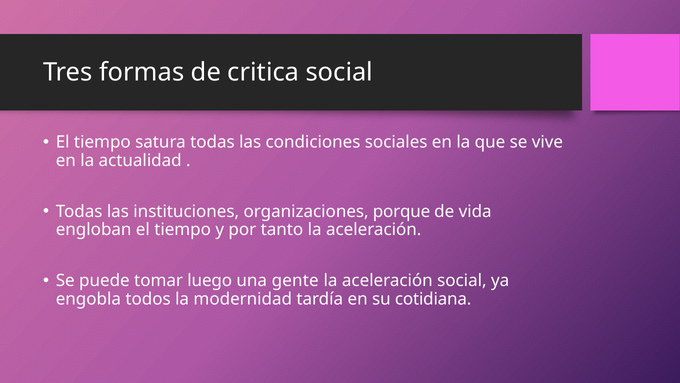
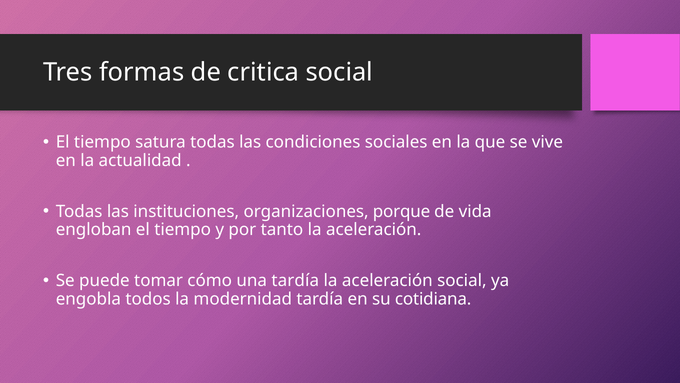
luego: luego -> cómo (210, 280)
una gente: gente -> tardía (295, 280)
